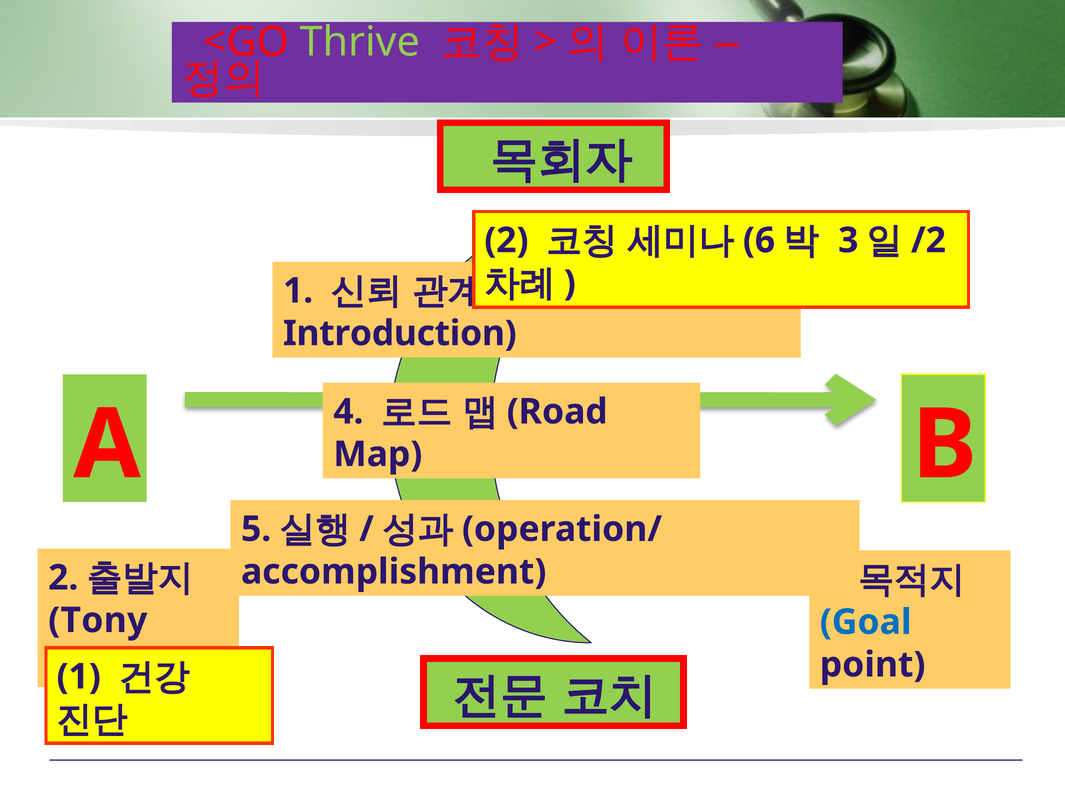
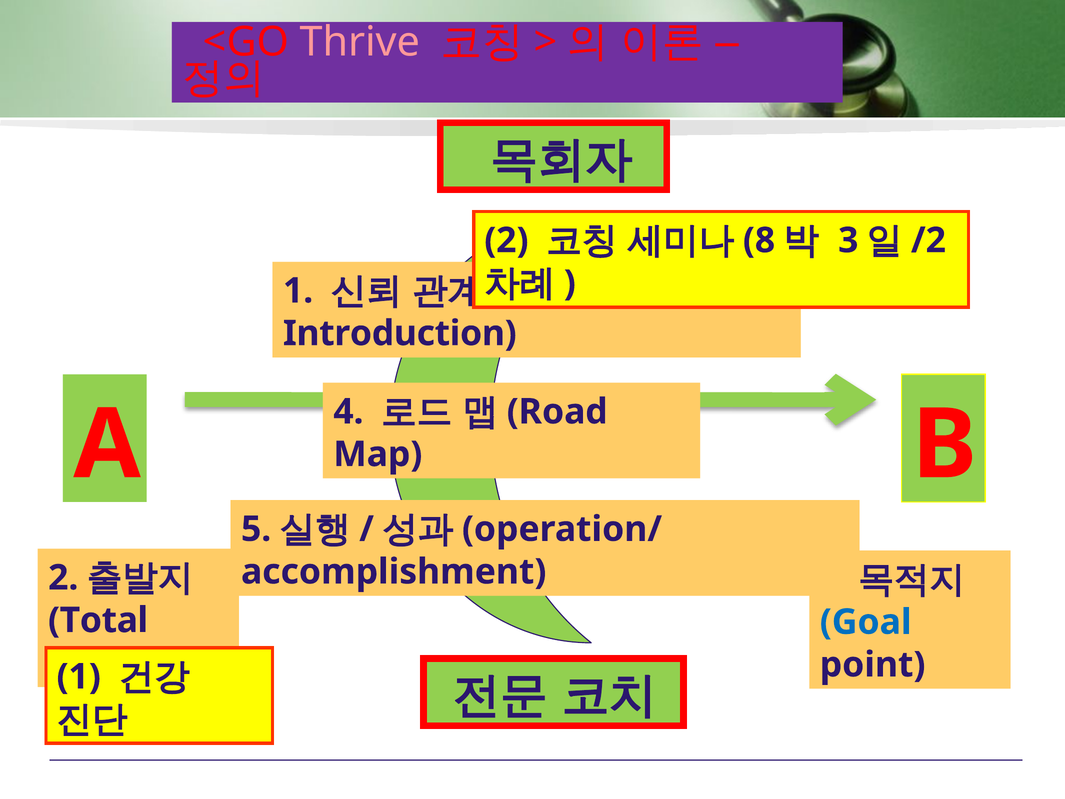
Thrive colour: light green -> pink (360, 42)
6: 6 -> 8 (759, 240)
Tony: Tony -> Total (98, 620)
